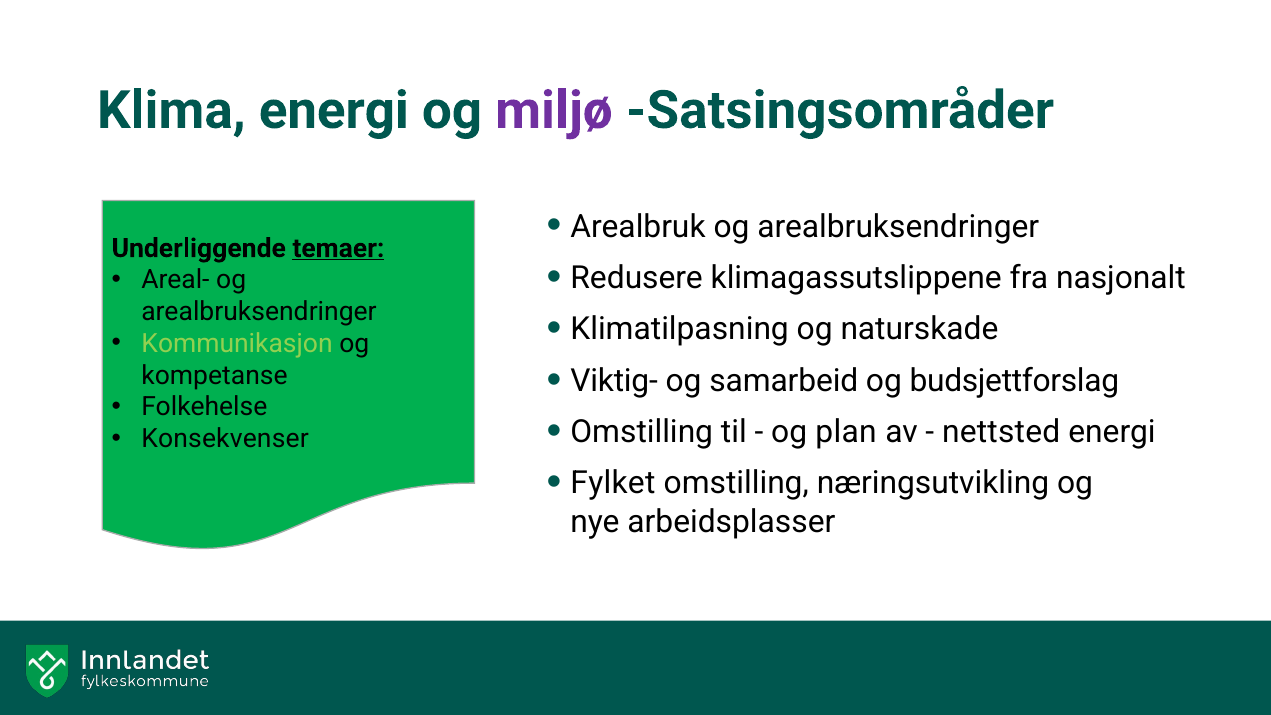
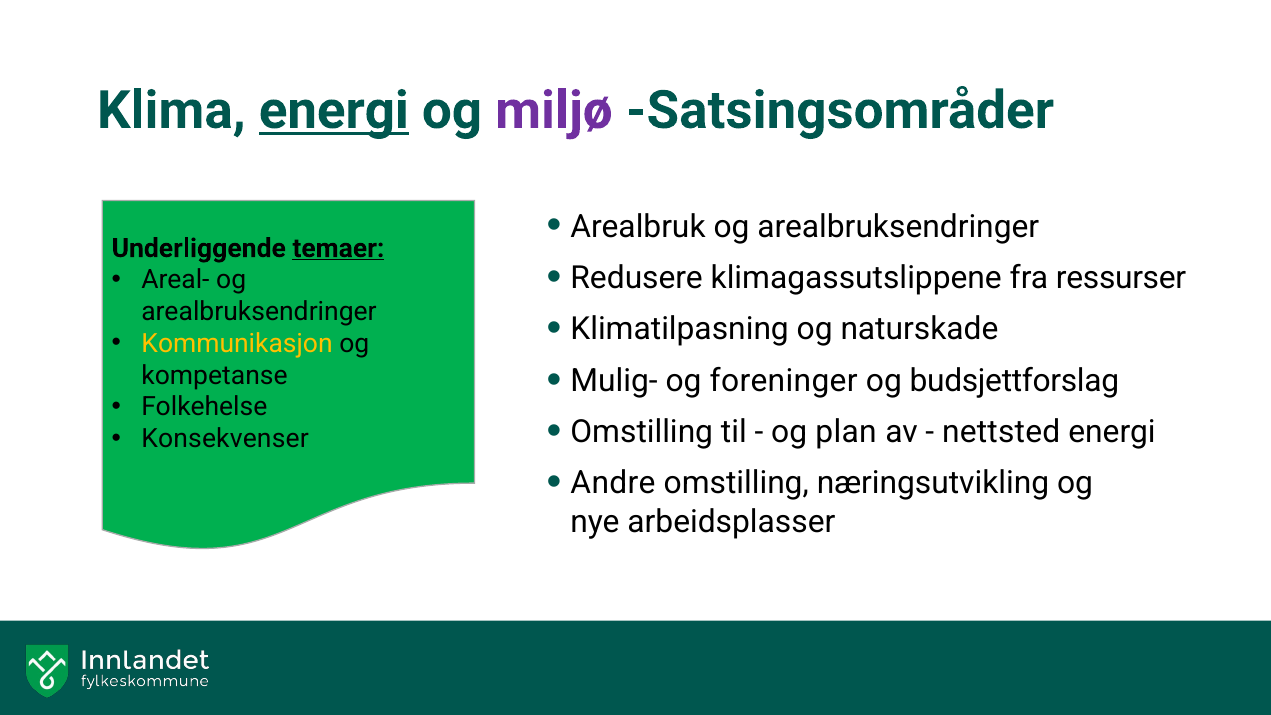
energi underline: none -> present (334, 110)
nasjonalt: nasjonalt -> ressurser (1121, 278)
Kommunikasjon colour: light green -> yellow (237, 344)
Viktig-: Viktig- -> Mulig- (614, 381)
samarbeid: samarbeid -> foreninger (784, 381)
Fylket: Fylket -> Andre (613, 483)
